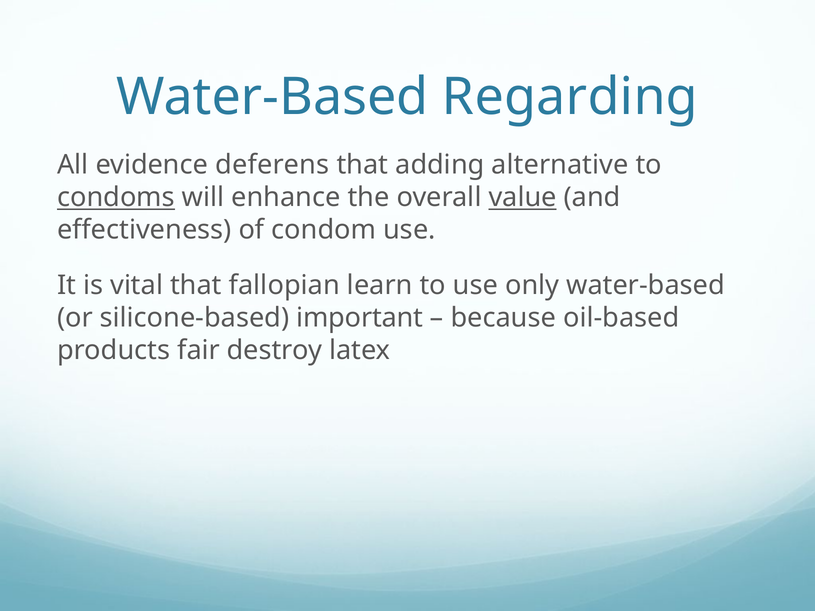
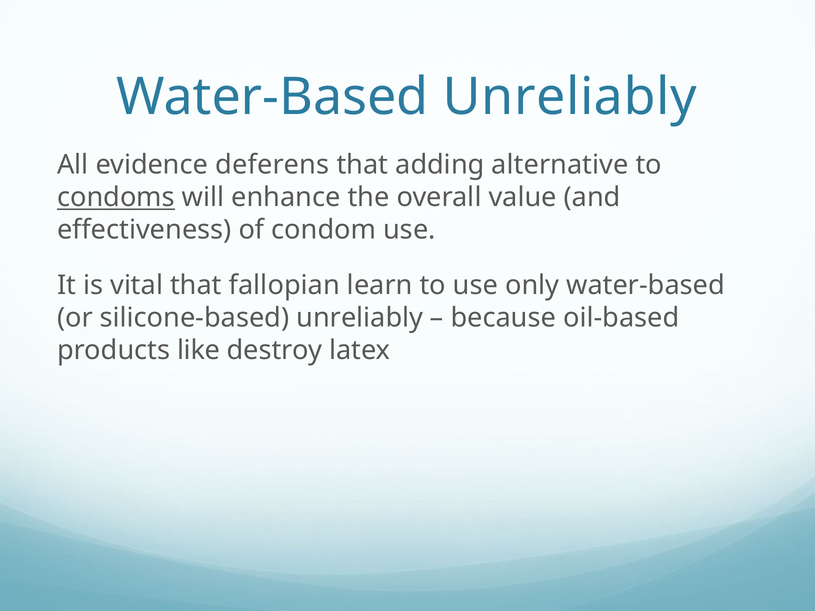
Water-Based Regarding: Regarding -> Unreliably (570, 97)
value underline: present -> none (523, 198)
silicone-based important: important -> unreliably (360, 318)
fair: fair -> like (199, 351)
